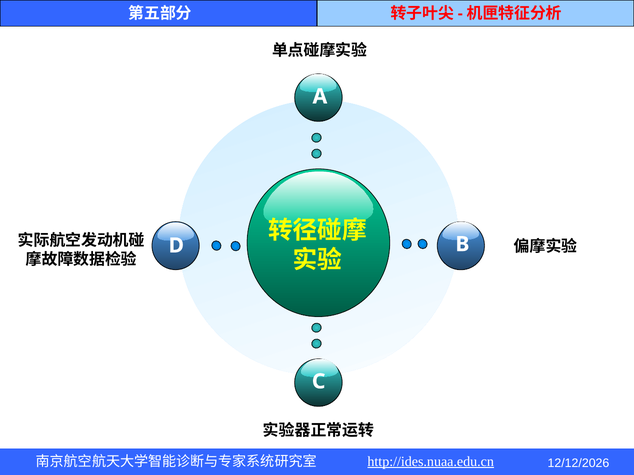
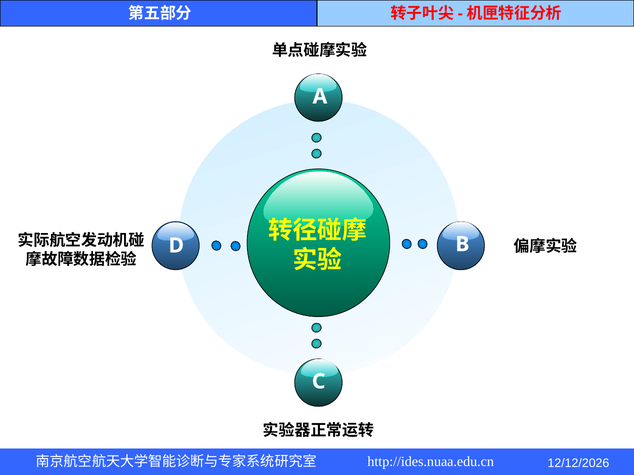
http://ides.nuaa.edu.cn underline: present -> none (431, 462)
